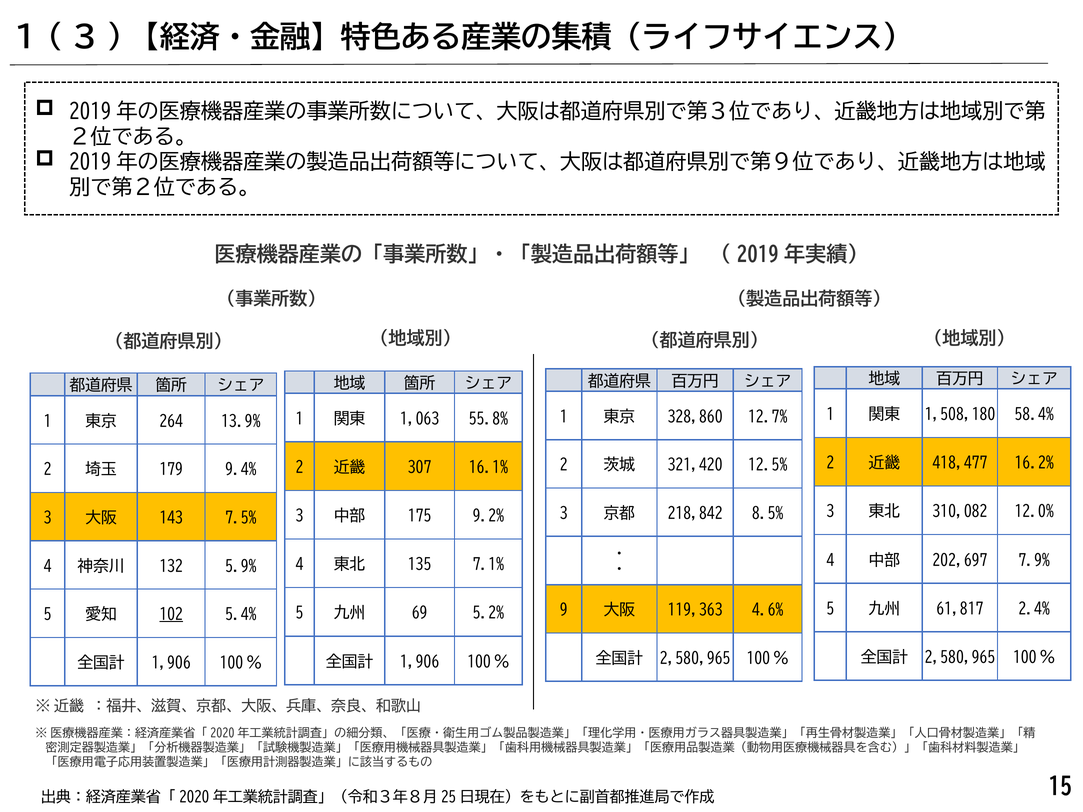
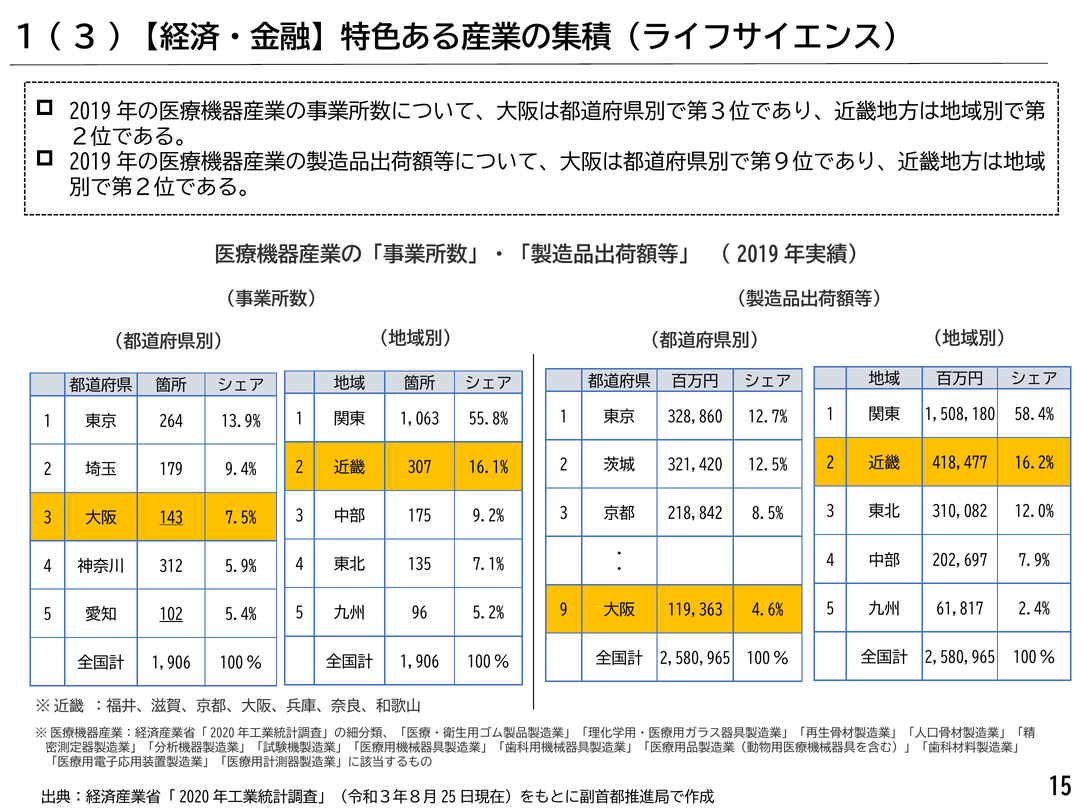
143 underline: none -> present (171, 518)
132: 132 -> 312 (171, 566)
69: 69 -> 96 (420, 613)
